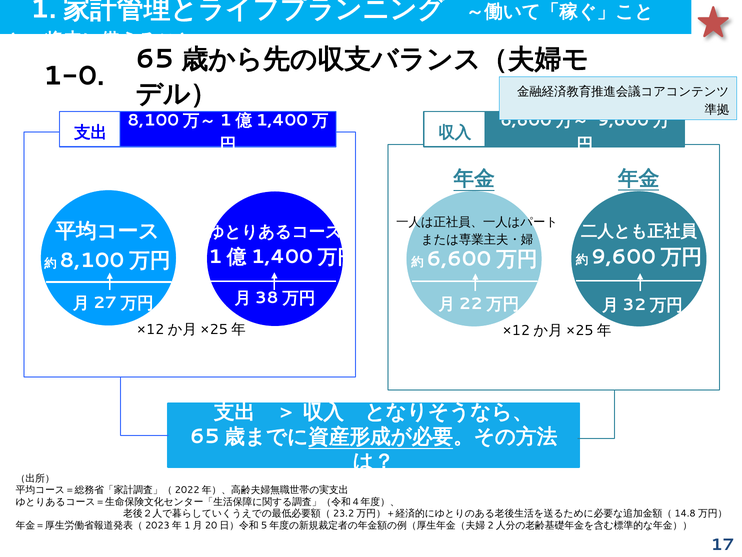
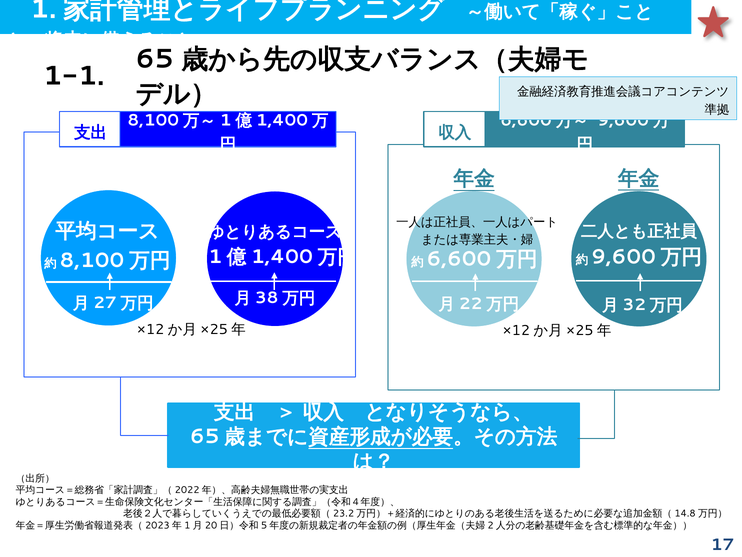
1-0: 1-0 -> 1-1 (74, 76)
